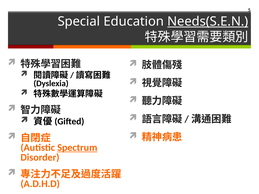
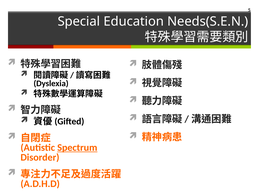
Needs(S.E.N underline: present -> none (208, 21)
